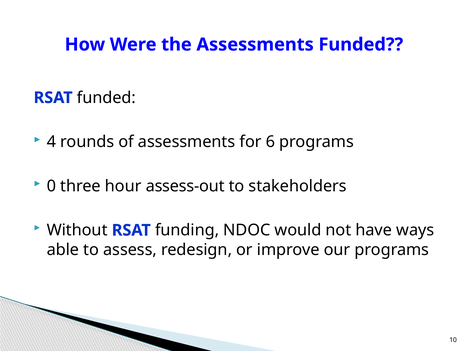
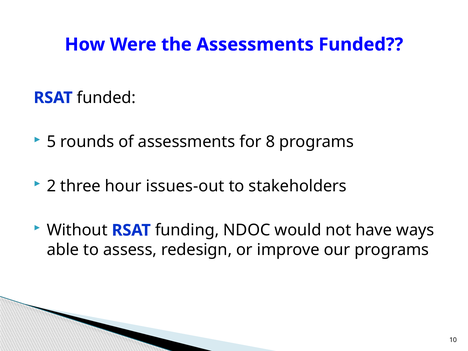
4: 4 -> 5 (51, 142)
6: 6 -> 8 (270, 142)
0: 0 -> 2 (51, 186)
assess-out: assess-out -> issues-out (185, 186)
